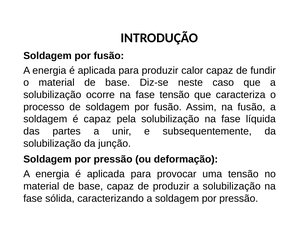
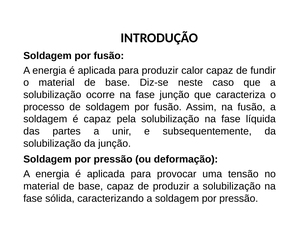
fase tensão: tensão -> junção (175, 95)
